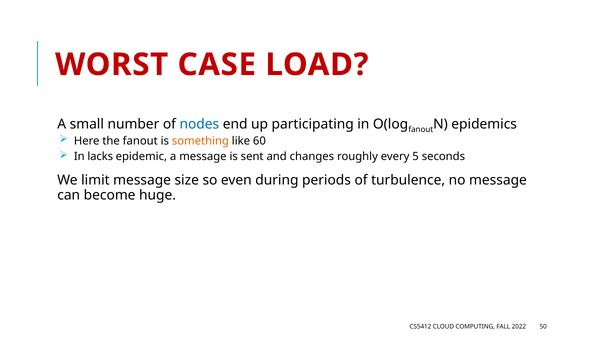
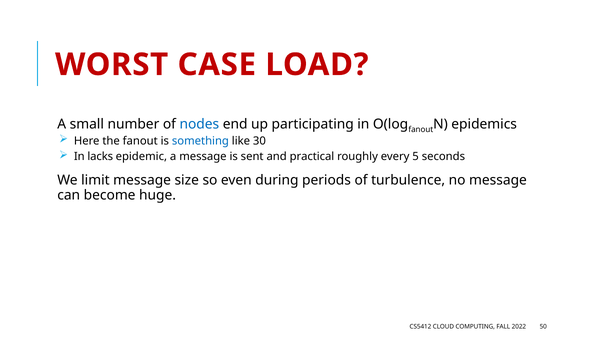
something colour: orange -> blue (200, 141)
60: 60 -> 30 (259, 141)
changes: changes -> practical (312, 157)
